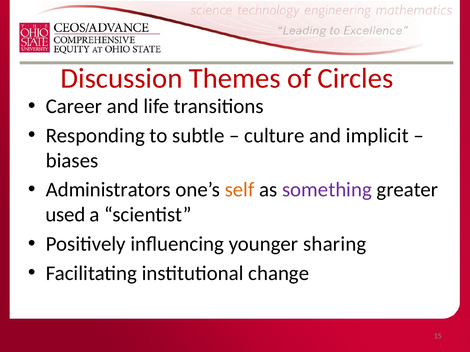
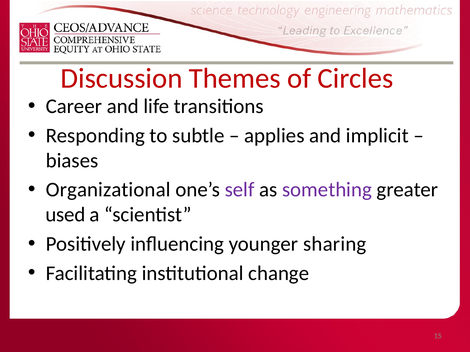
culture: culture -> applies (274, 136)
Administrators: Administrators -> Organizational (108, 190)
self colour: orange -> purple (240, 190)
